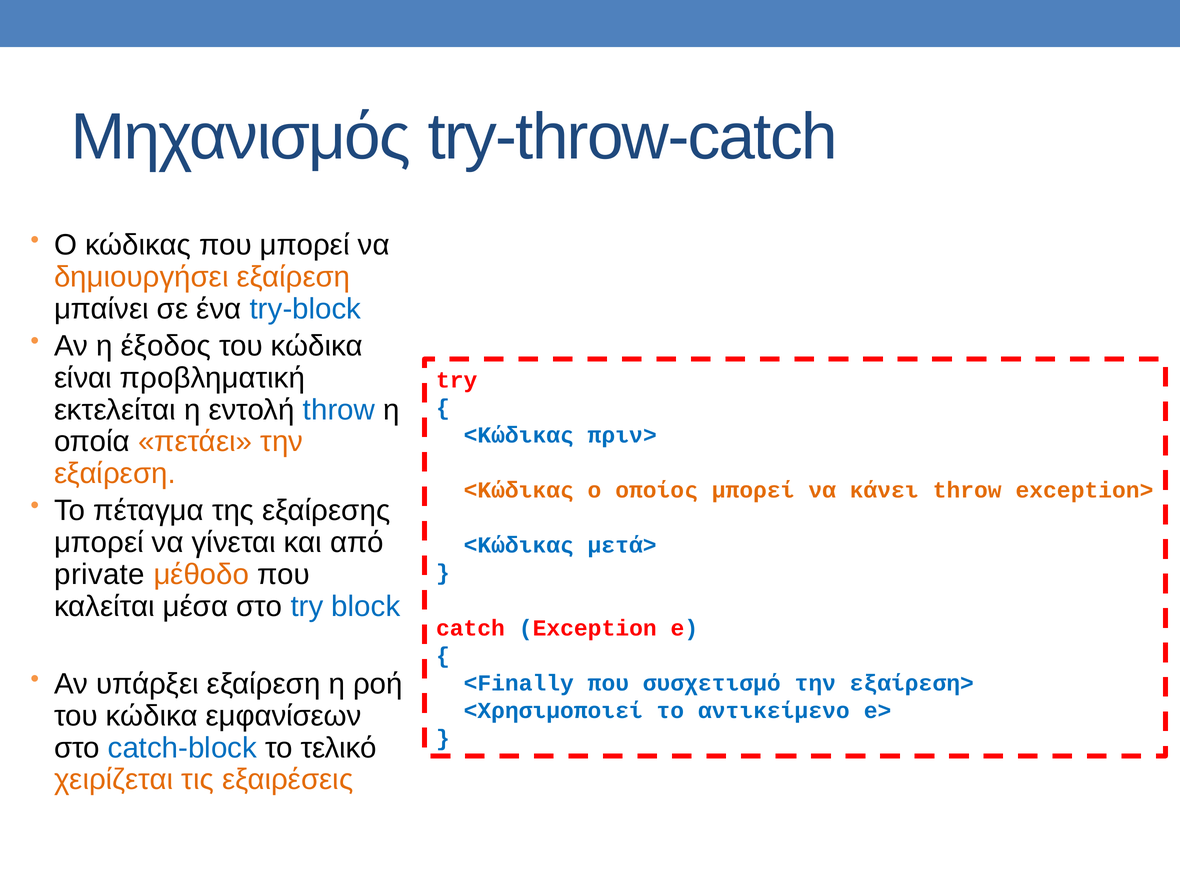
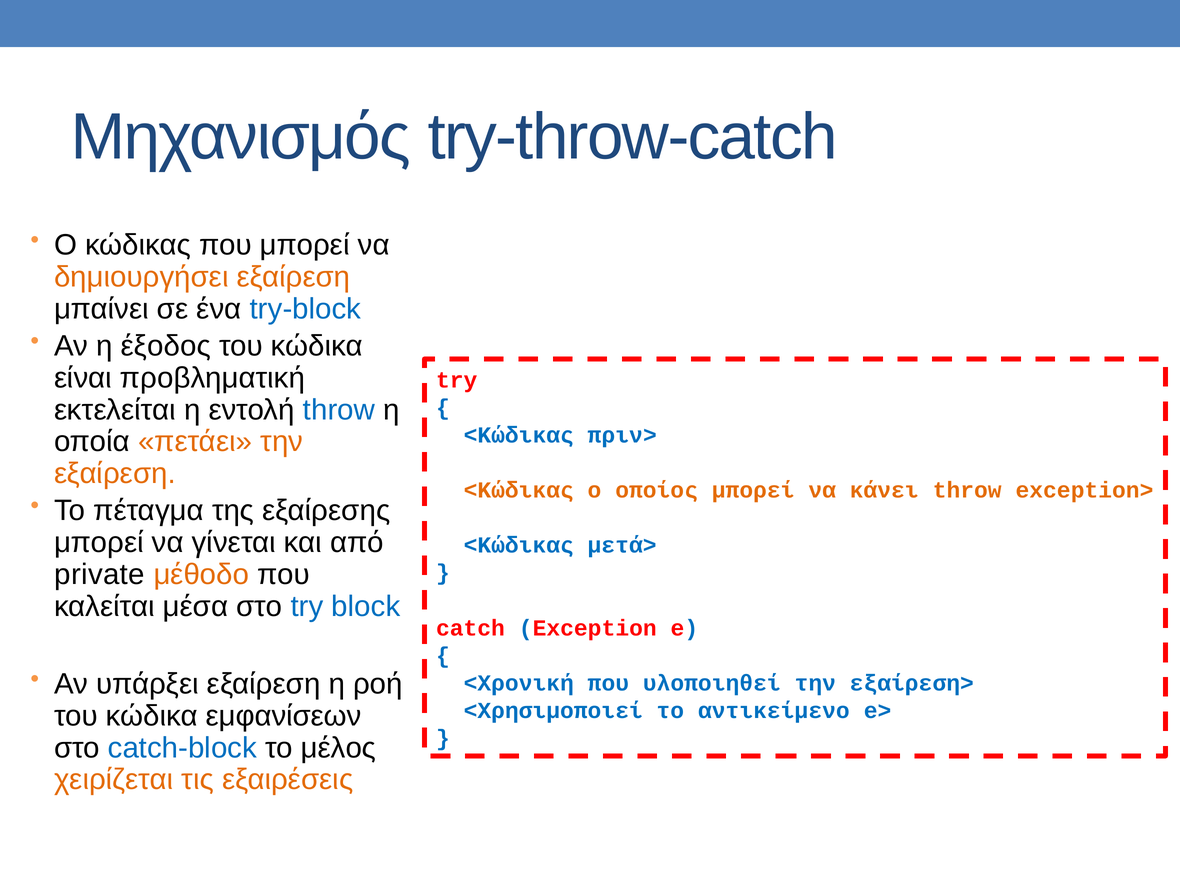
<Finally: <Finally -> <Χρονική (519, 683)
συσχετισμό: συσχετισμό -> υλοποιηθεί (712, 683)
τελικό: τελικό -> μέλος (338, 748)
